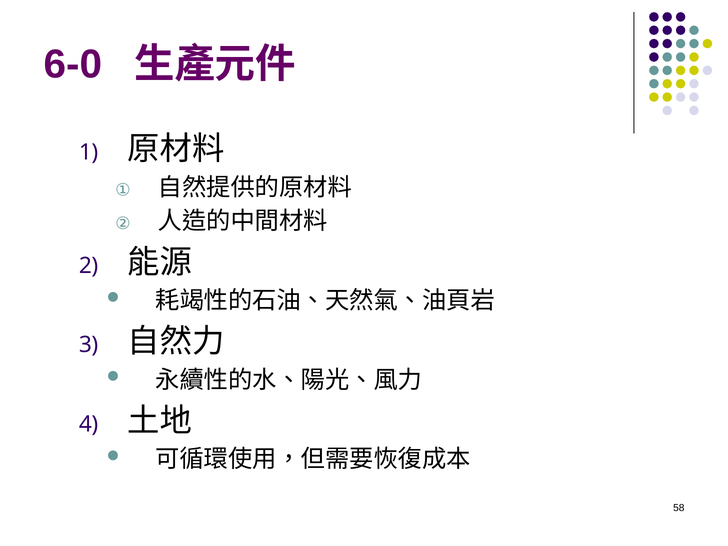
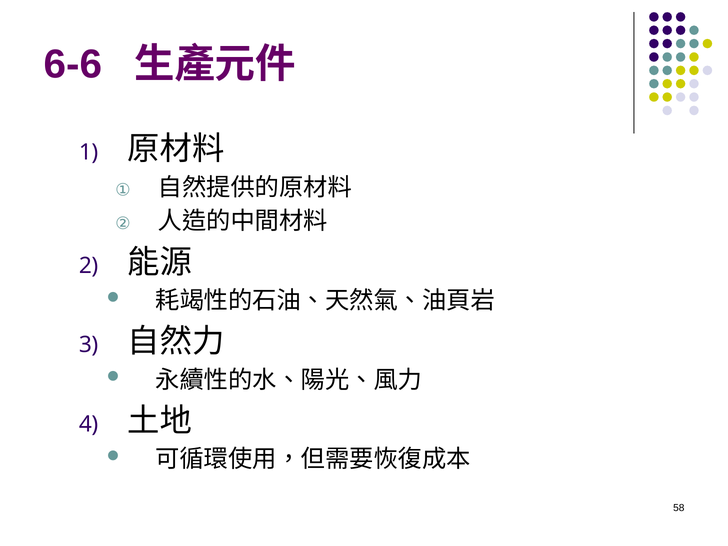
6-0: 6-0 -> 6-6 (73, 64)
